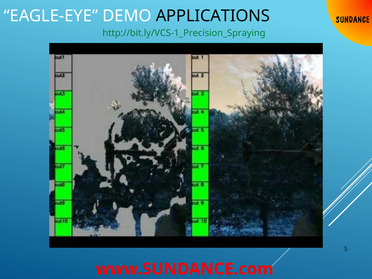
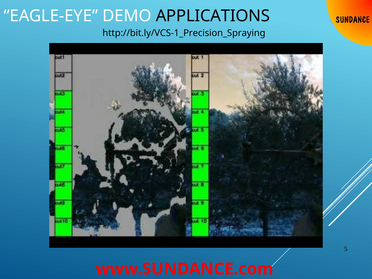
http://bit.ly/VCS-1_Precision_Spraying colour: green -> black (184, 33)
